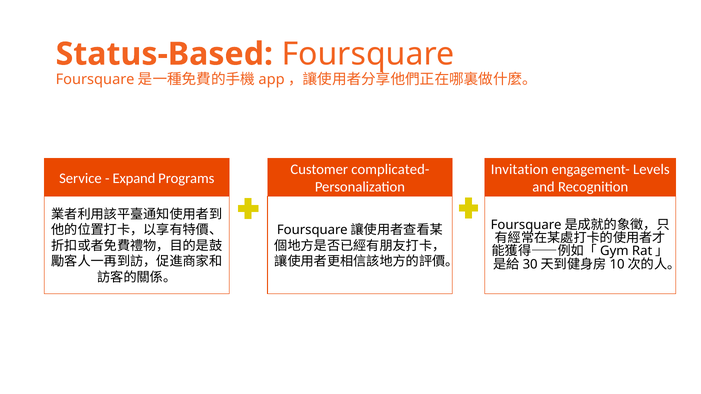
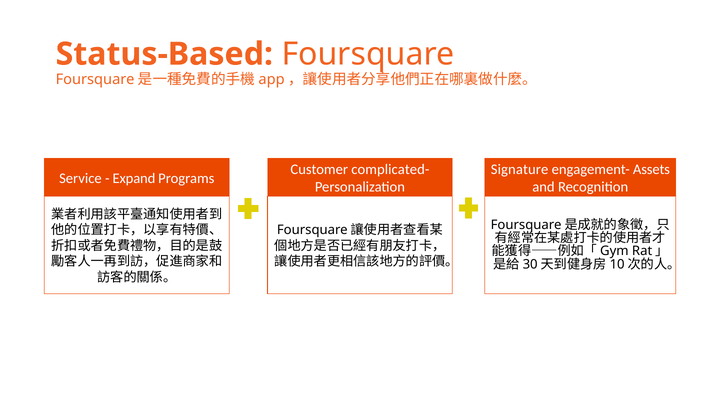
Invitation: Invitation -> Signature (520, 170)
Levels: Levels -> Assets (651, 170)
